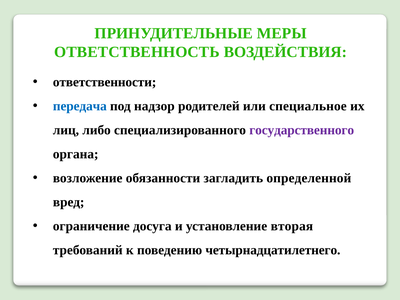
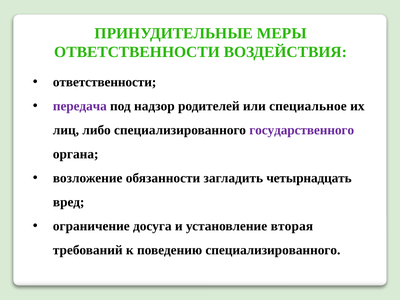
ОТВЕТСТВЕННОСТЬ: ОТВЕТСТВЕННОСТЬ -> ОТВЕТСТВЕННОСТИ (137, 52)
передача colour: blue -> purple (80, 106)
определенной: определенной -> четырнадцать (309, 178)
поведению четырнадцатилетнего: четырнадцатилетнего -> специализированного (273, 250)
